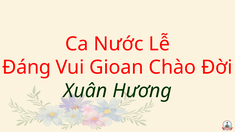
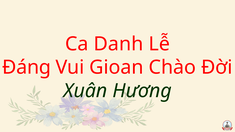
Nước: Nước -> Danh (118, 44)
